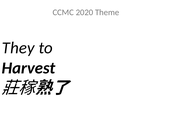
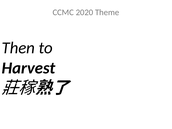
They: They -> Then (18, 48)
